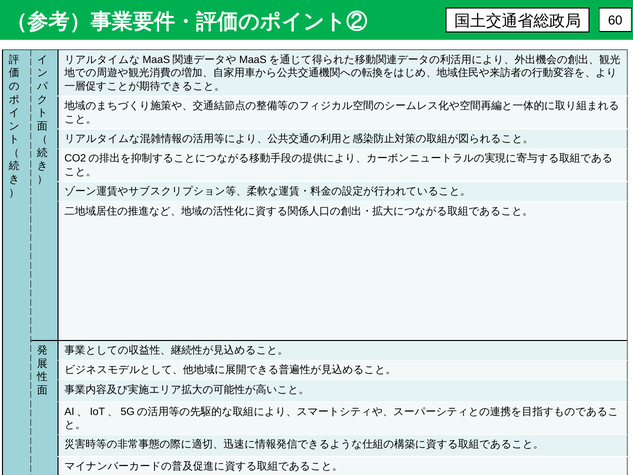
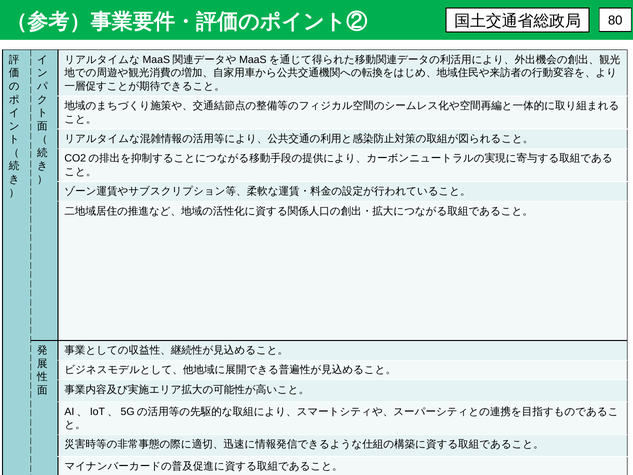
60: 60 -> 80 (615, 21)
